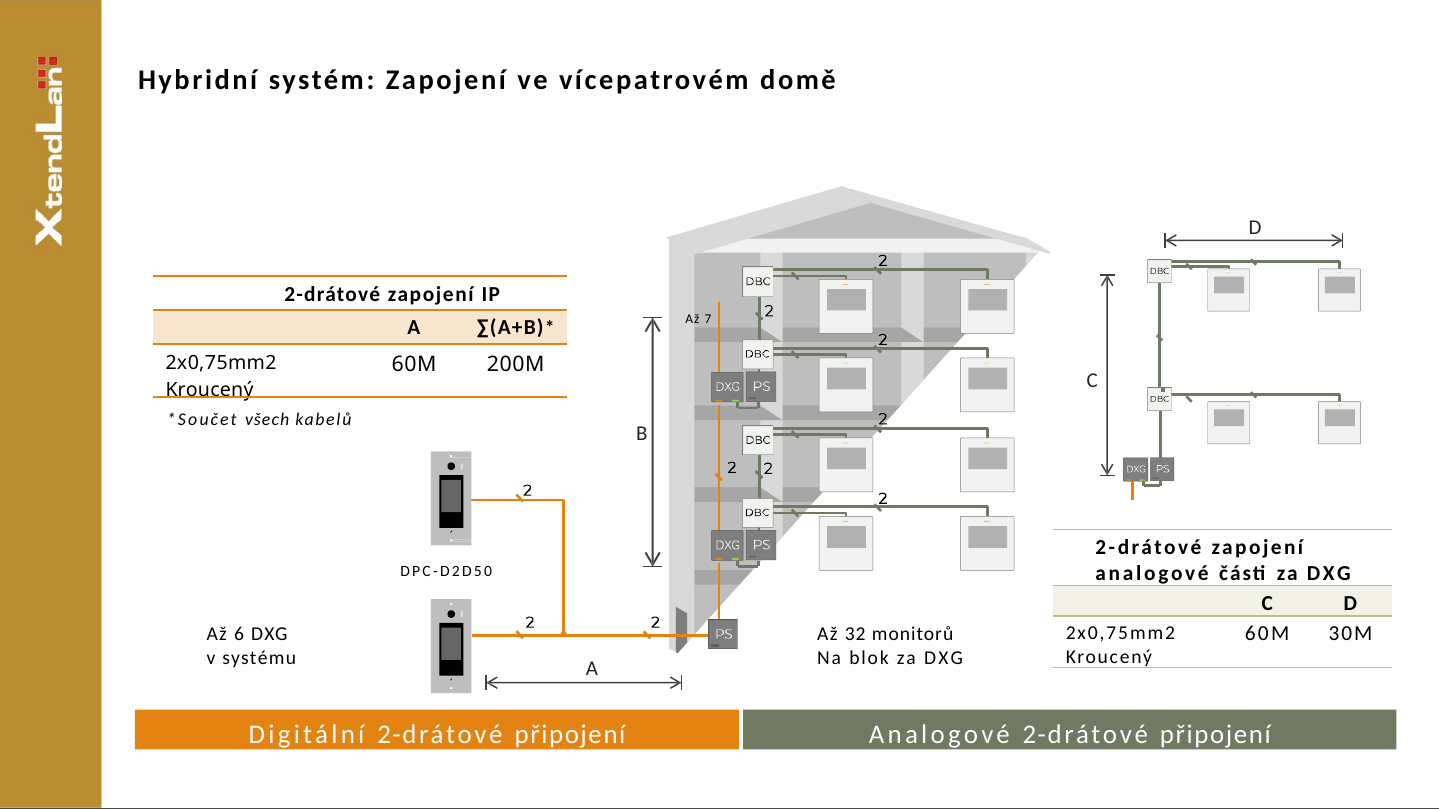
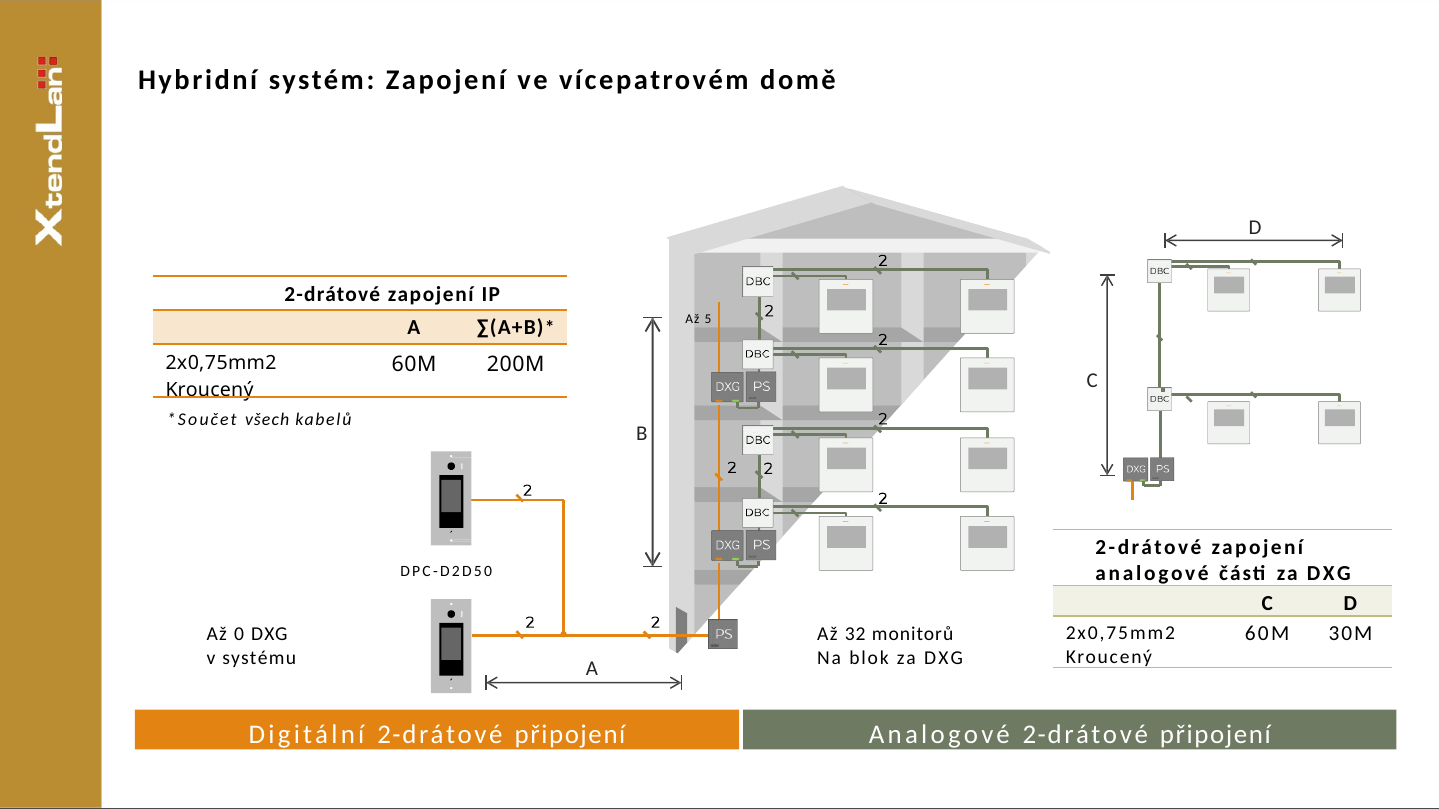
7: 7 -> 5 (708, 319)
6: 6 -> 0 (239, 634)
